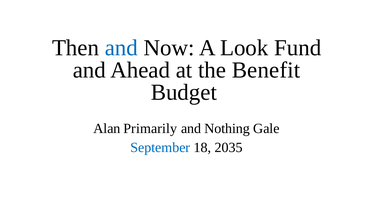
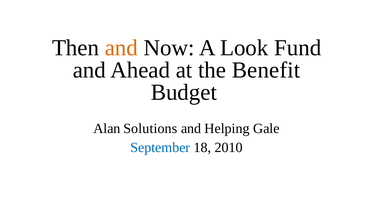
and colour: blue -> orange (121, 48)
Primarily: Primarily -> Solutions (150, 128)
Nothing: Nothing -> Helping (227, 128)
2035: 2035 -> 2010 (229, 147)
